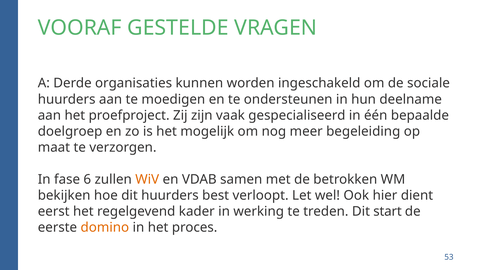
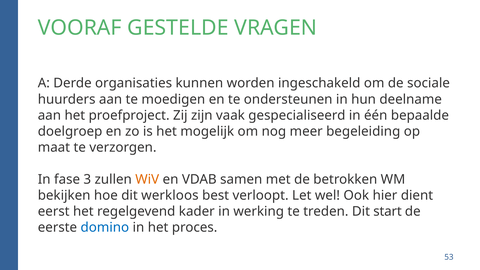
6: 6 -> 3 (87, 179)
dit huurders: huurders -> werkloos (170, 195)
domino colour: orange -> blue (105, 227)
